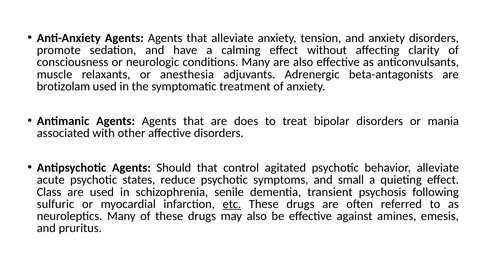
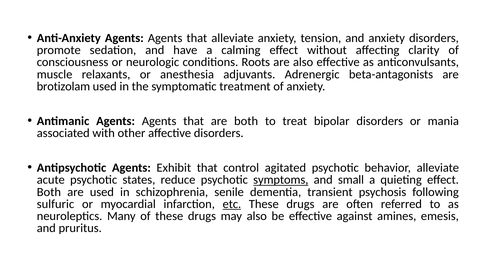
conditions Many: Many -> Roots (256, 62)
are does: does -> both (246, 121)
Should: Should -> Exhibit (174, 168)
symptoms underline: none -> present (281, 180)
Class: Class -> Both (49, 192)
